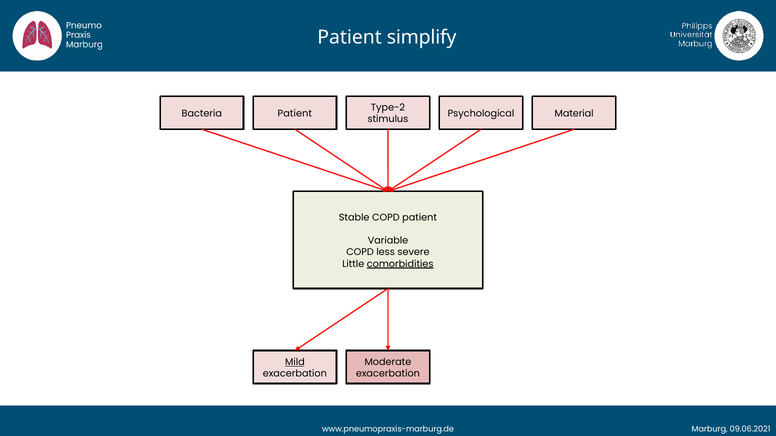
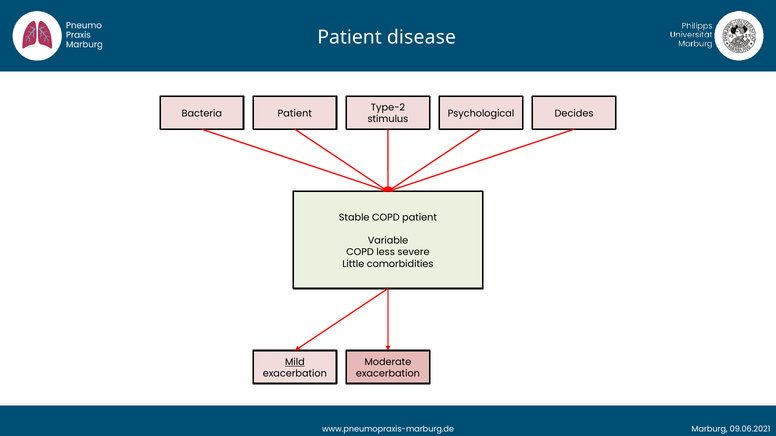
simplify: simplify -> disease (421, 37)
Material: Material -> Decides (574, 114)
comorbidities underline: present -> none (400, 264)
